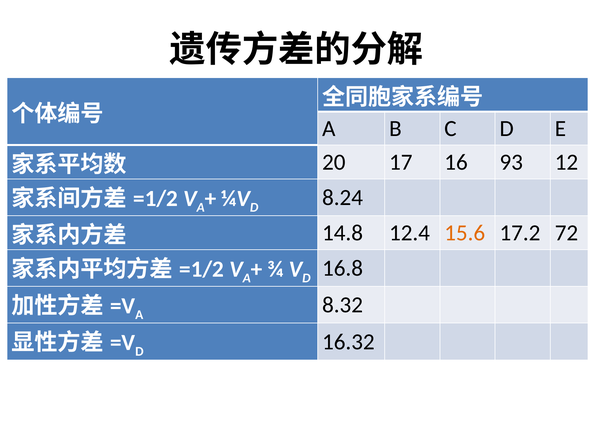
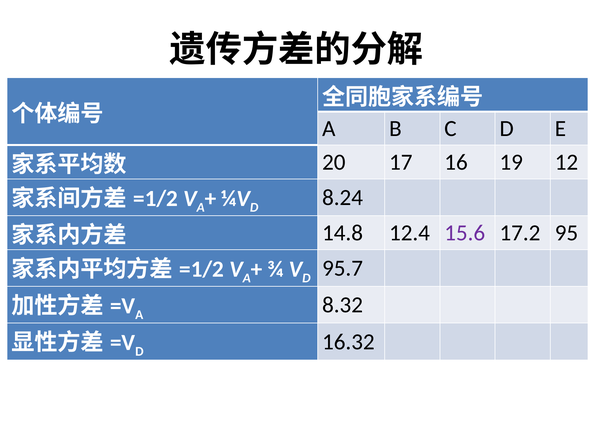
93: 93 -> 19 (511, 162)
15.6 colour: orange -> purple (465, 233)
72: 72 -> 95 (566, 233)
16.8: 16.8 -> 95.7 (343, 268)
